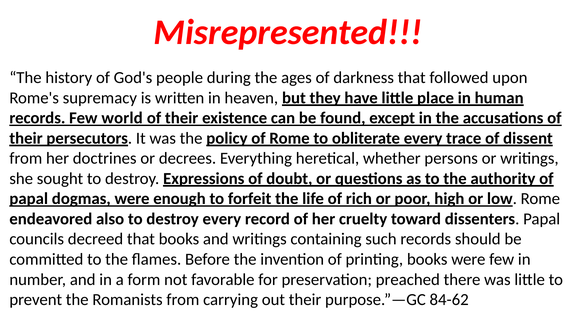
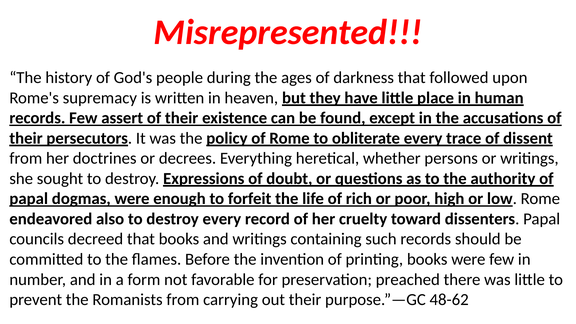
world: world -> assert (122, 118)
84-62: 84-62 -> 48-62 (449, 300)
